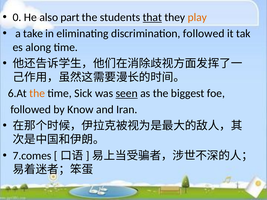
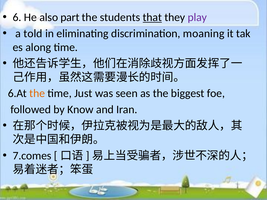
0: 0 -> 6 (17, 17)
play colour: orange -> purple (197, 17)
take: take -> told (33, 34)
discrimination followed: followed -> moaning (204, 34)
Sick: Sick -> Just (83, 94)
seen underline: present -> none (127, 94)
